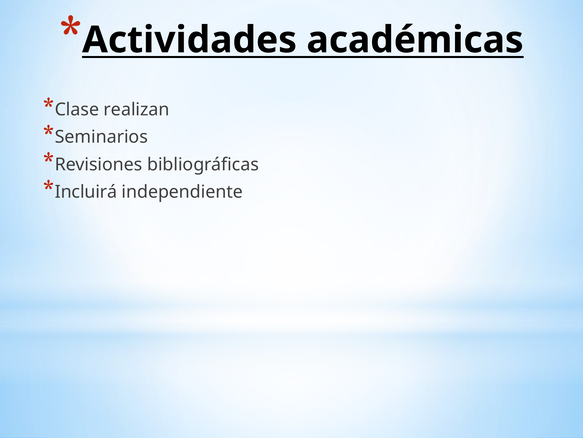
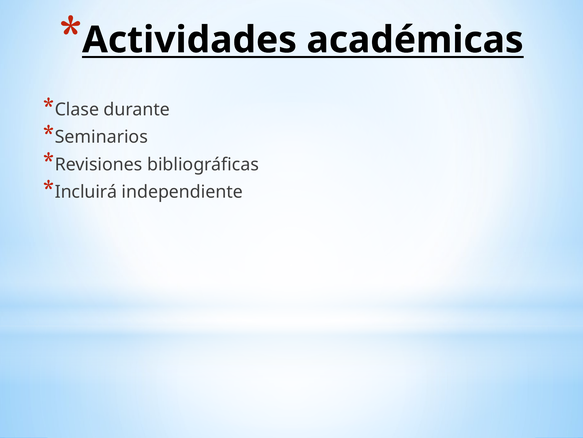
realizan: realizan -> durante (137, 110)
